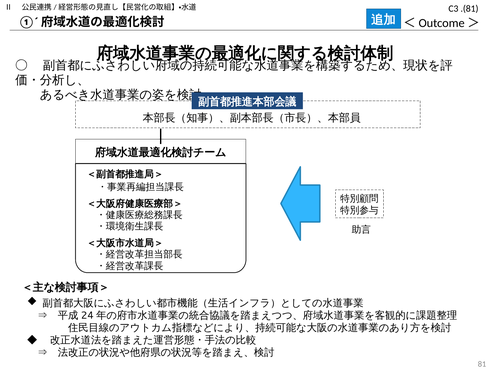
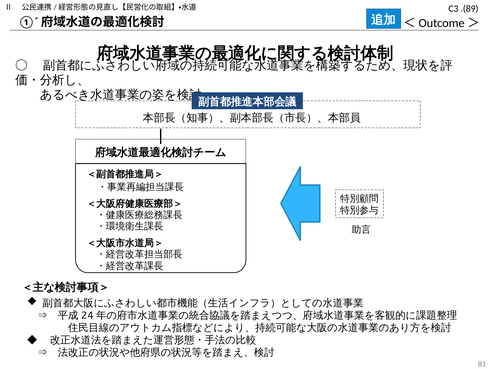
.(81: .(81 -> .(89 (470, 9)
